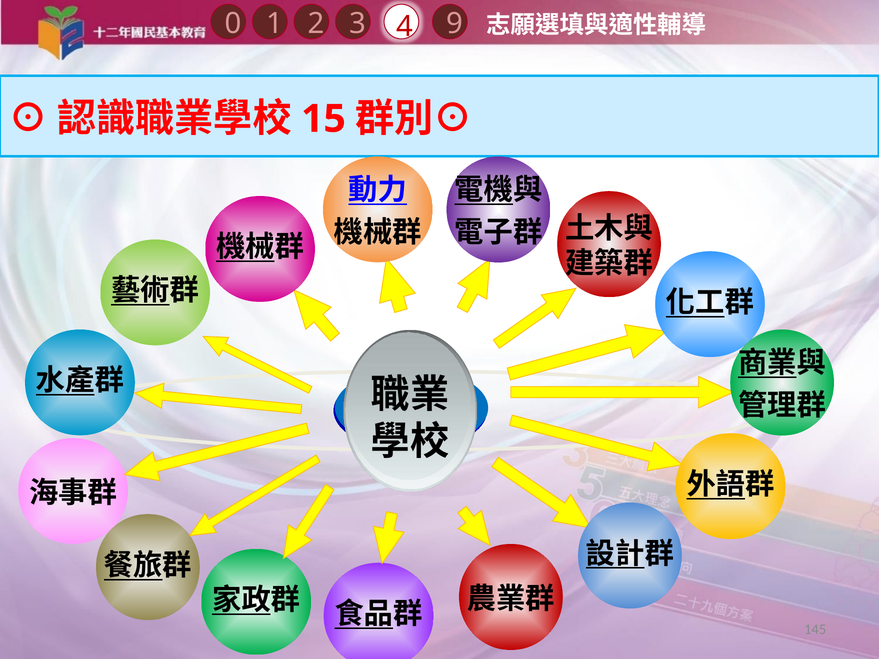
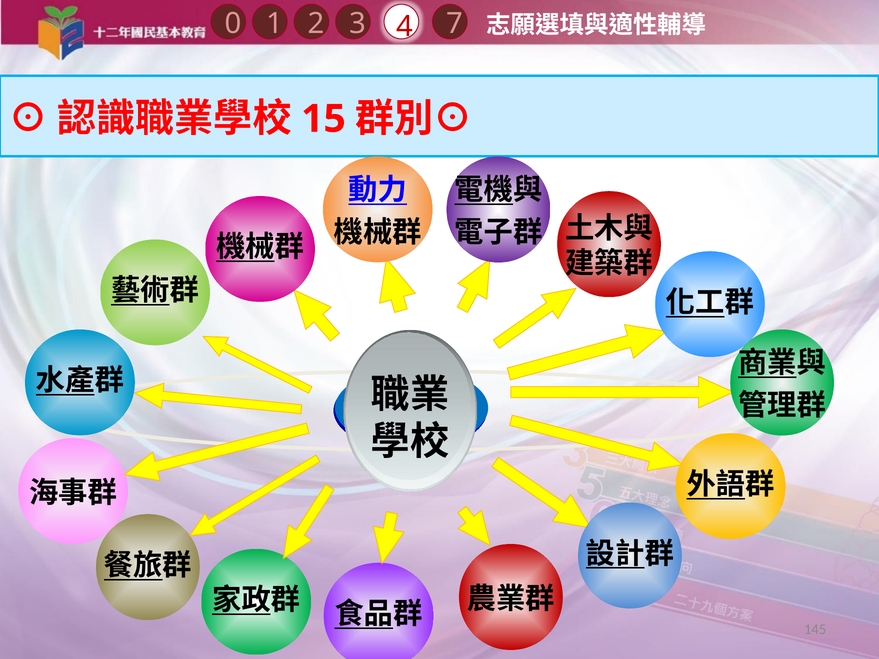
9: 9 -> 7 (455, 24)
